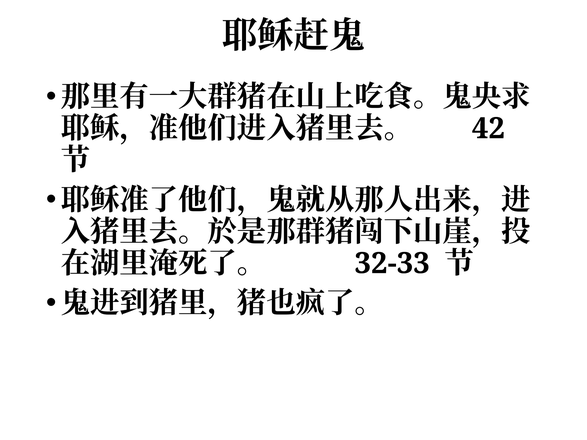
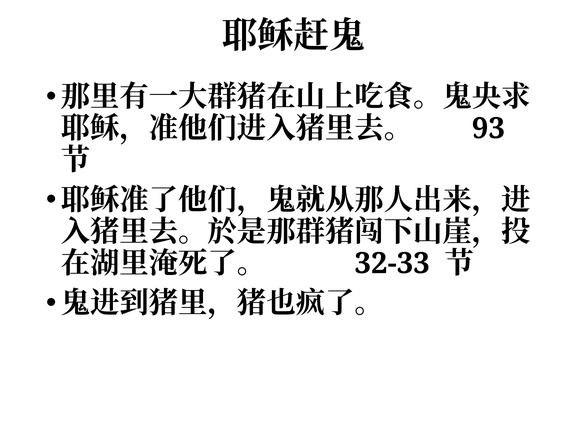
42: 42 -> 93 (488, 129)
